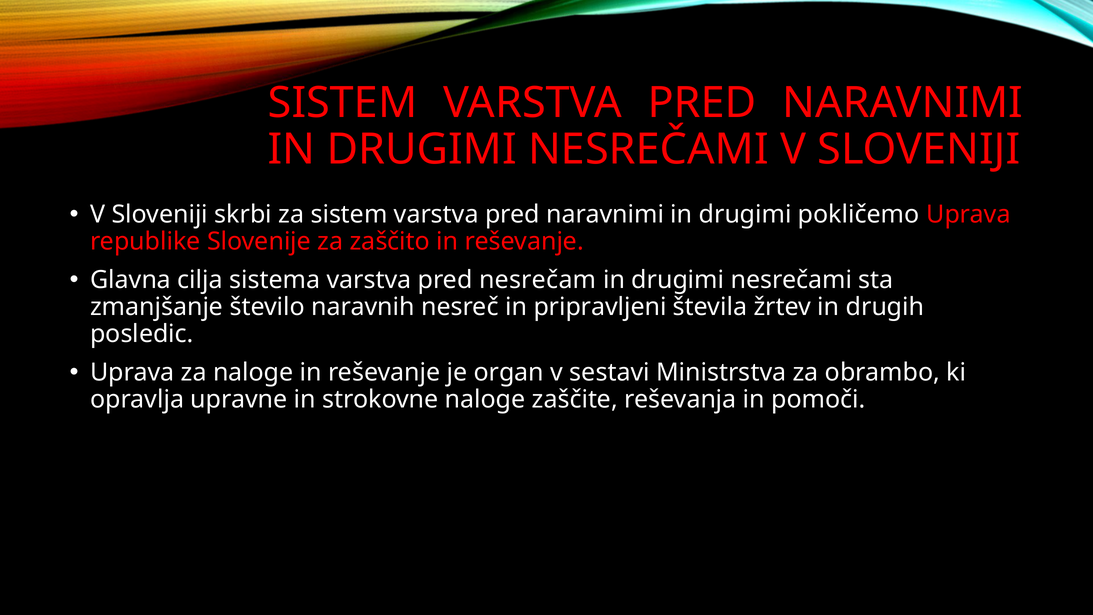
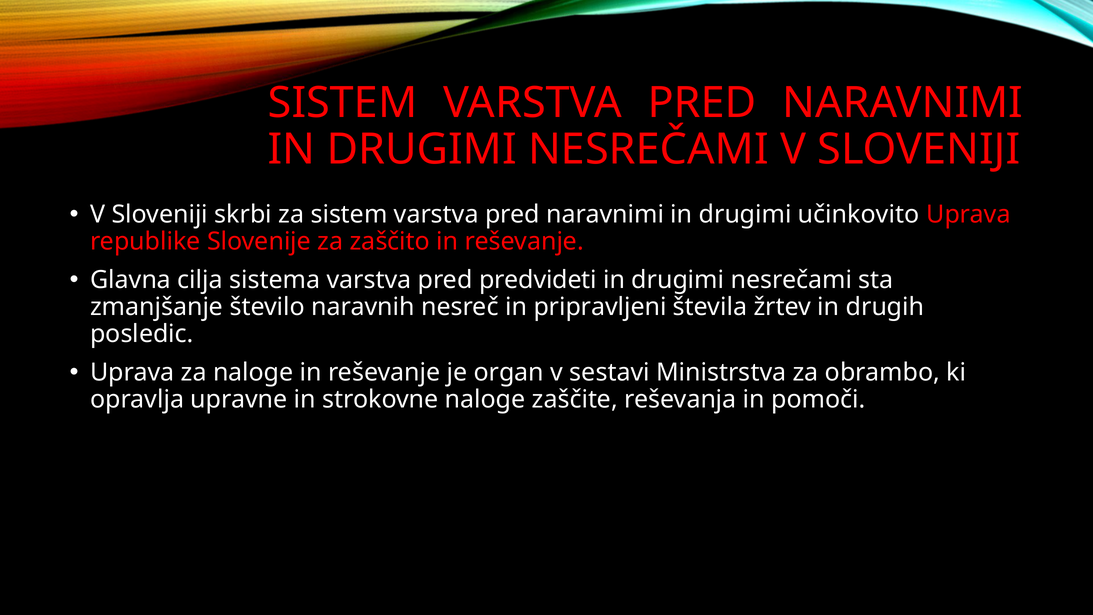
pokličemo: pokličemo -> učinkovito (859, 214)
nesrečam: nesrečam -> predvideti (538, 280)
